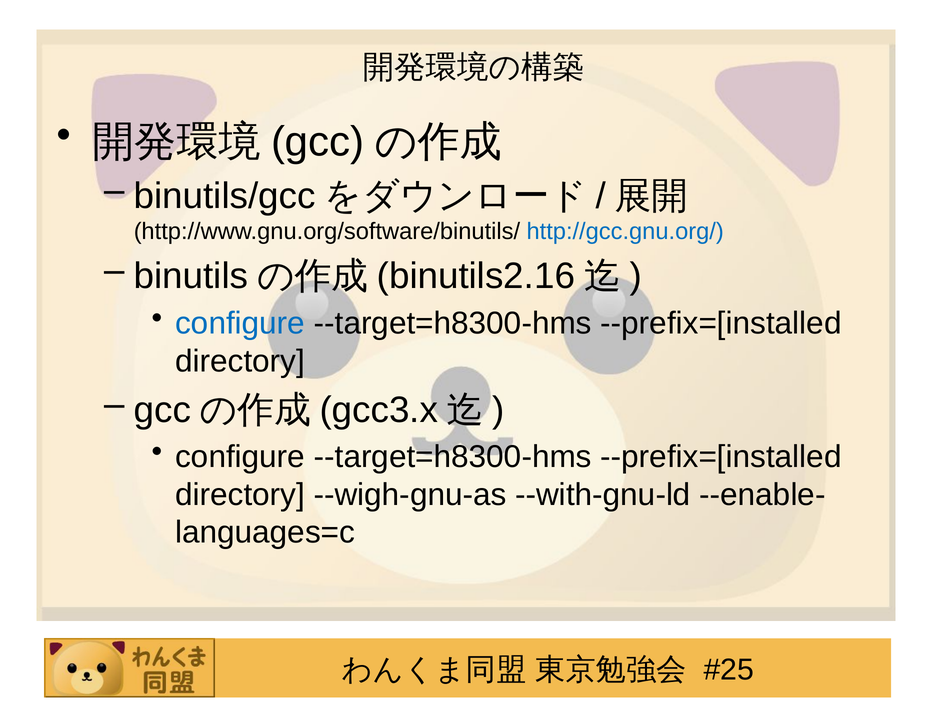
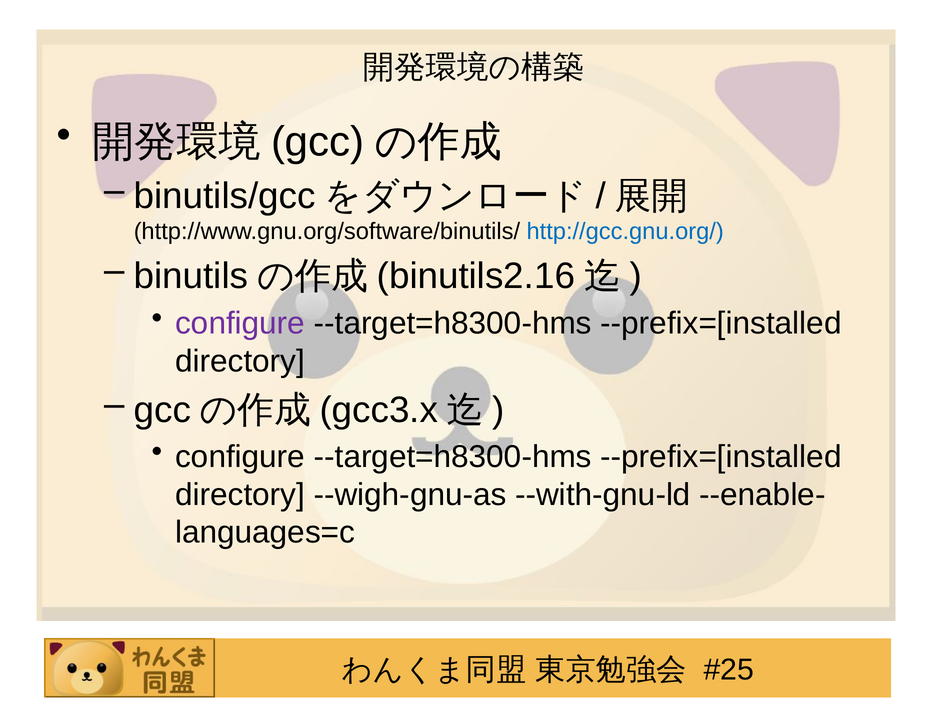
configure colour: blue -> purple (240, 323)
